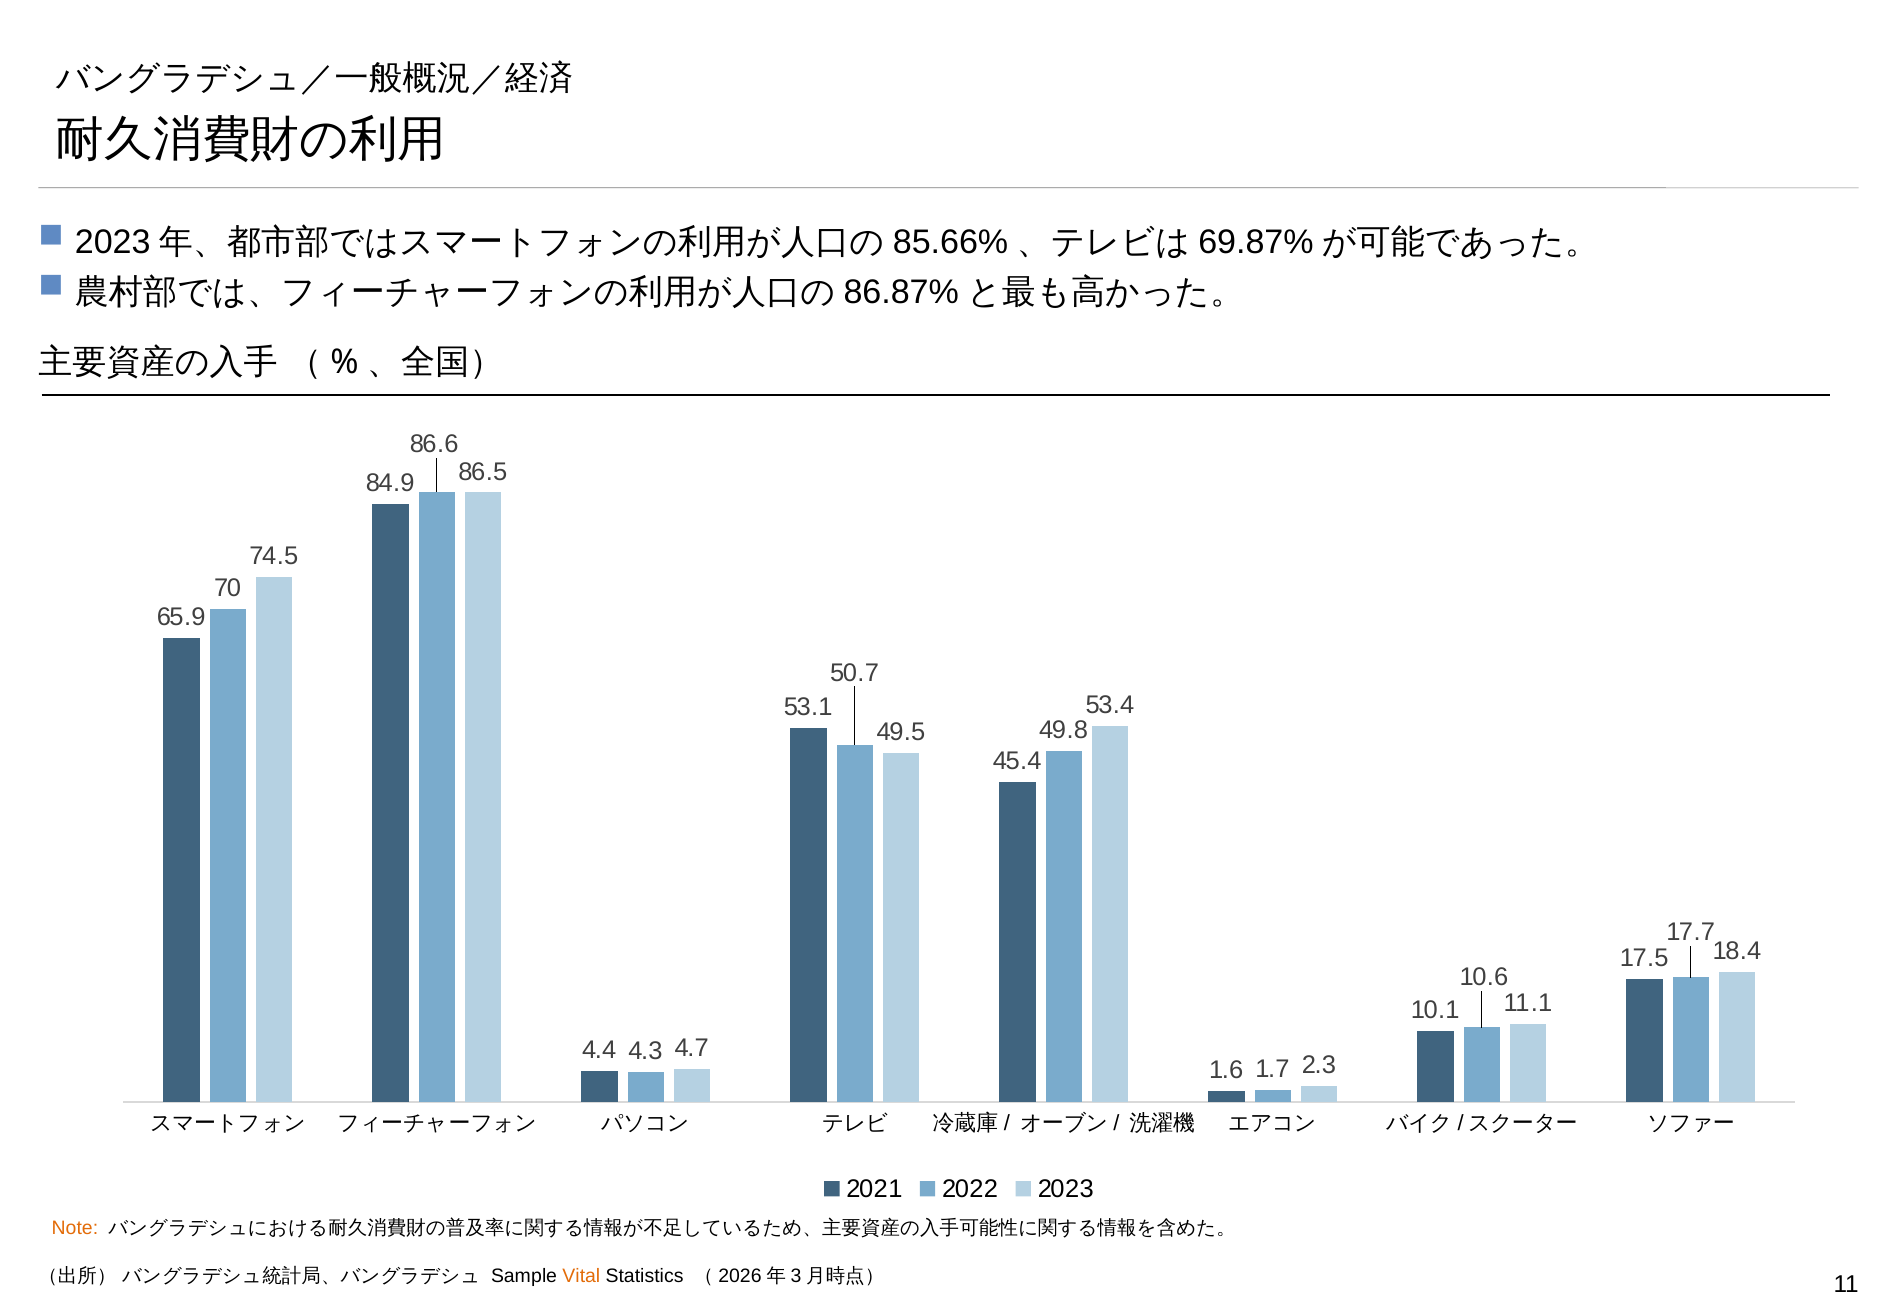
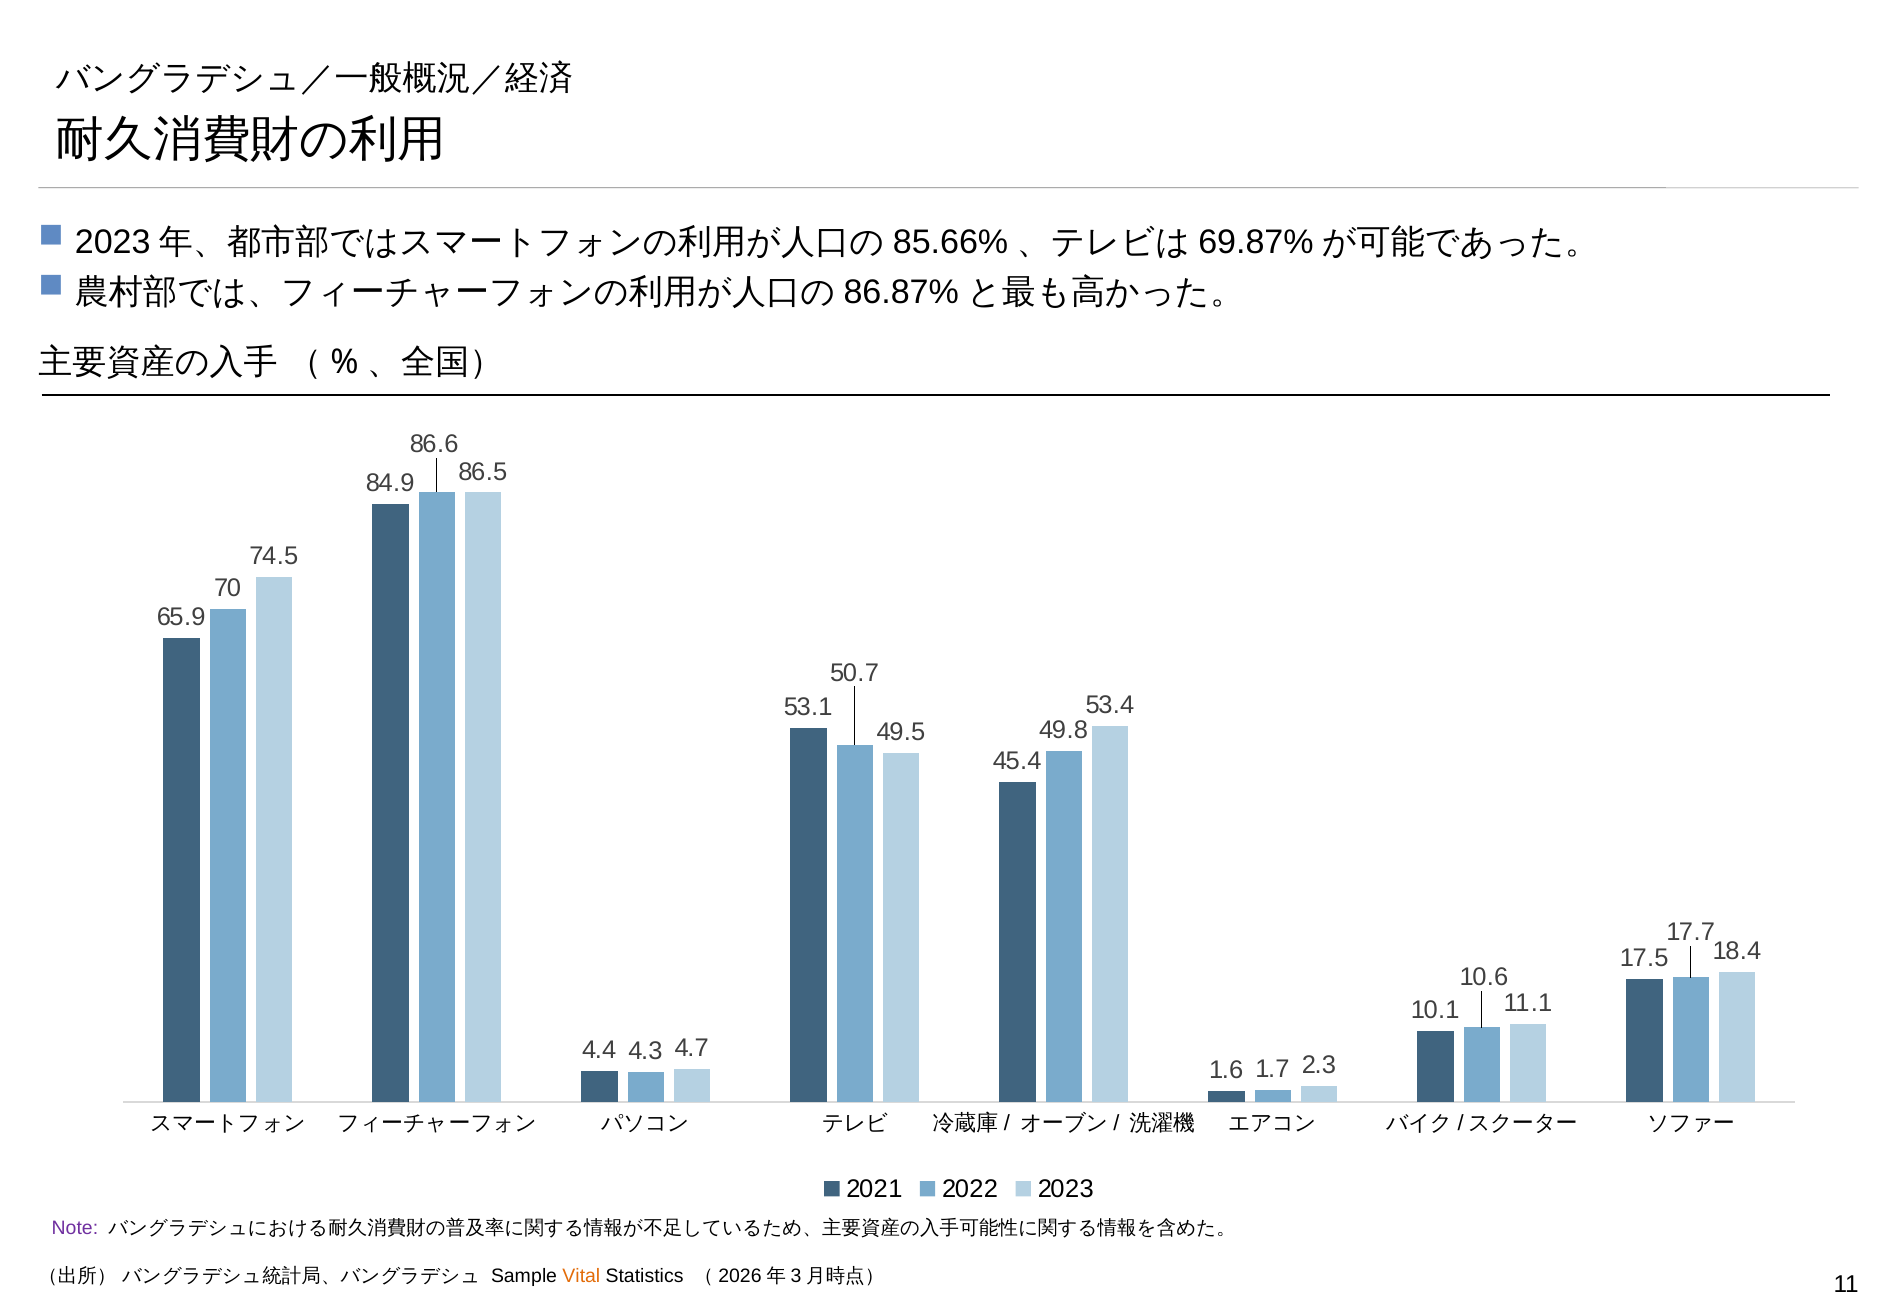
Note colour: orange -> purple (75, 1229)
